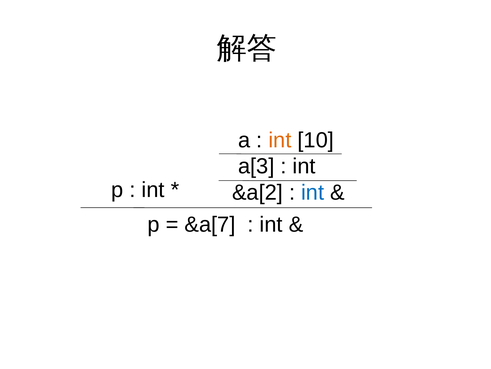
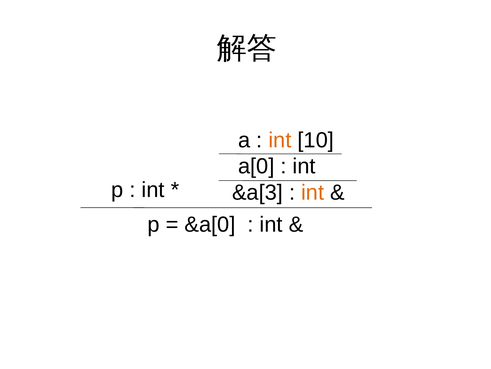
a[3: a[3 -> a[0 (256, 166)
&a[2: &a[2 -> &a[3 (258, 192)
int colour: blue -> orange (313, 192)
&a[7: &a[7 -> &a[0 (210, 224)
